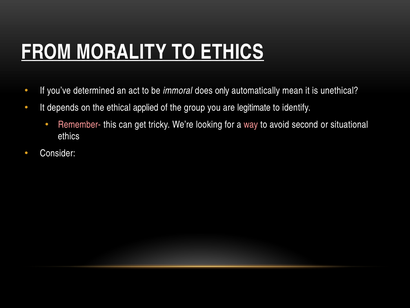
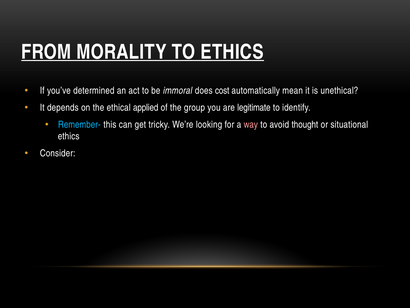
only: only -> cost (222, 91)
Remember- colour: pink -> light blue (79, 125)
second: second -> thought (305, 125)
